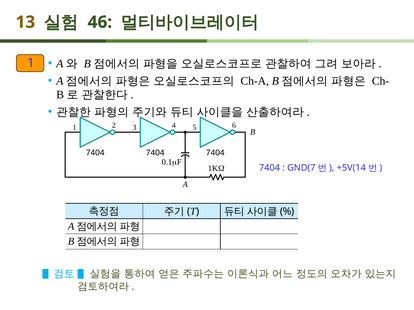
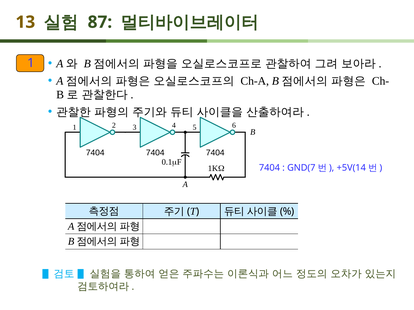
46: 46 -> 87 (100, 22)
